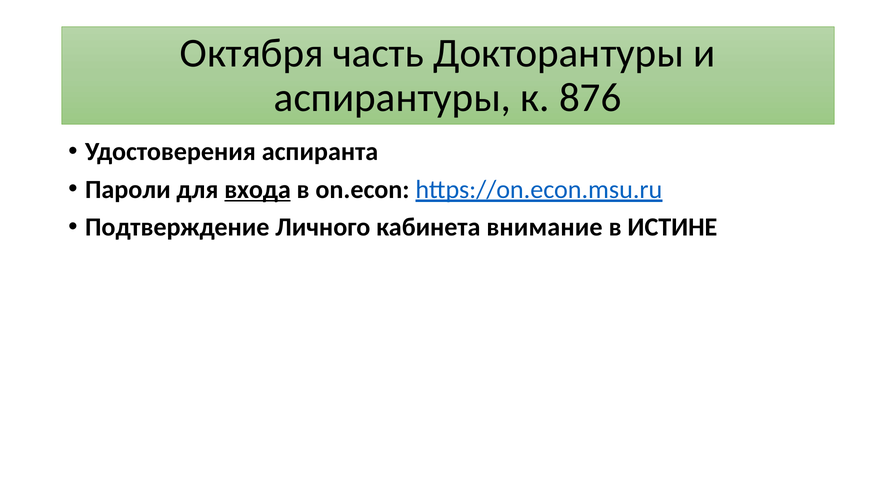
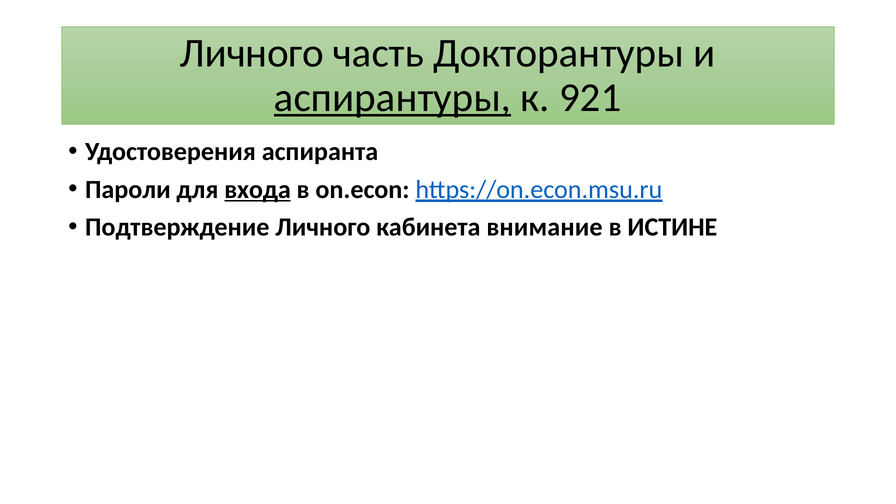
Октября: Октября -> Личного (252, 53)
аспирантуры underline: none -> present (393, 97)
876: 876 -> 921 (590, 97)
